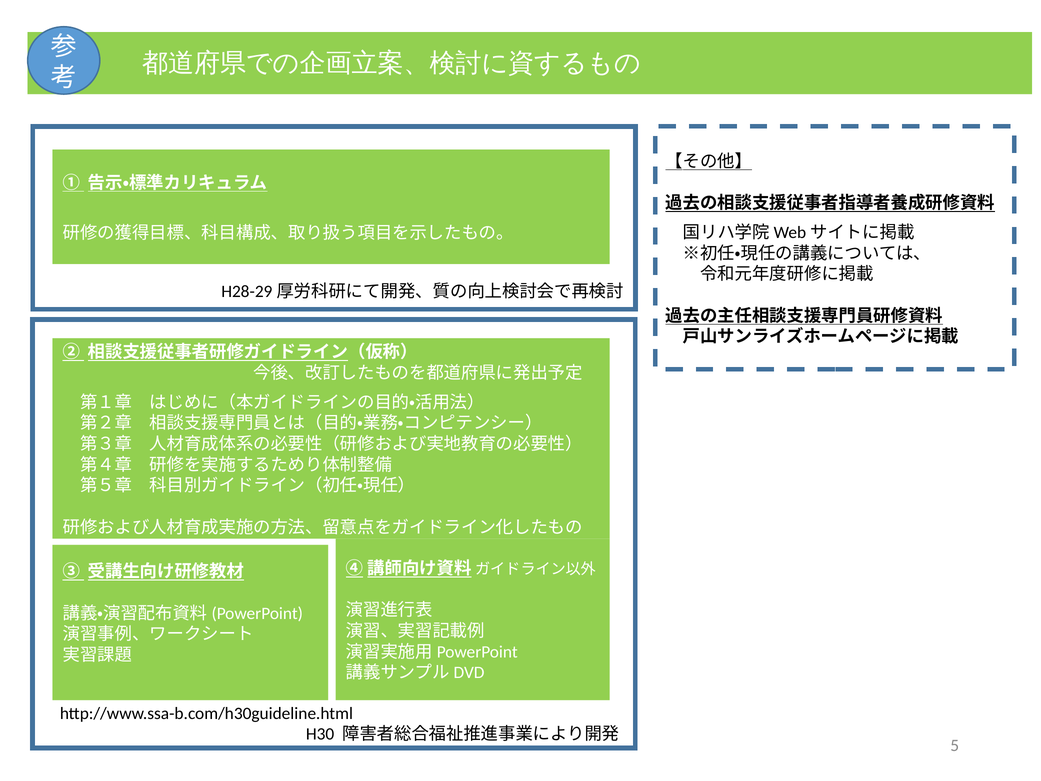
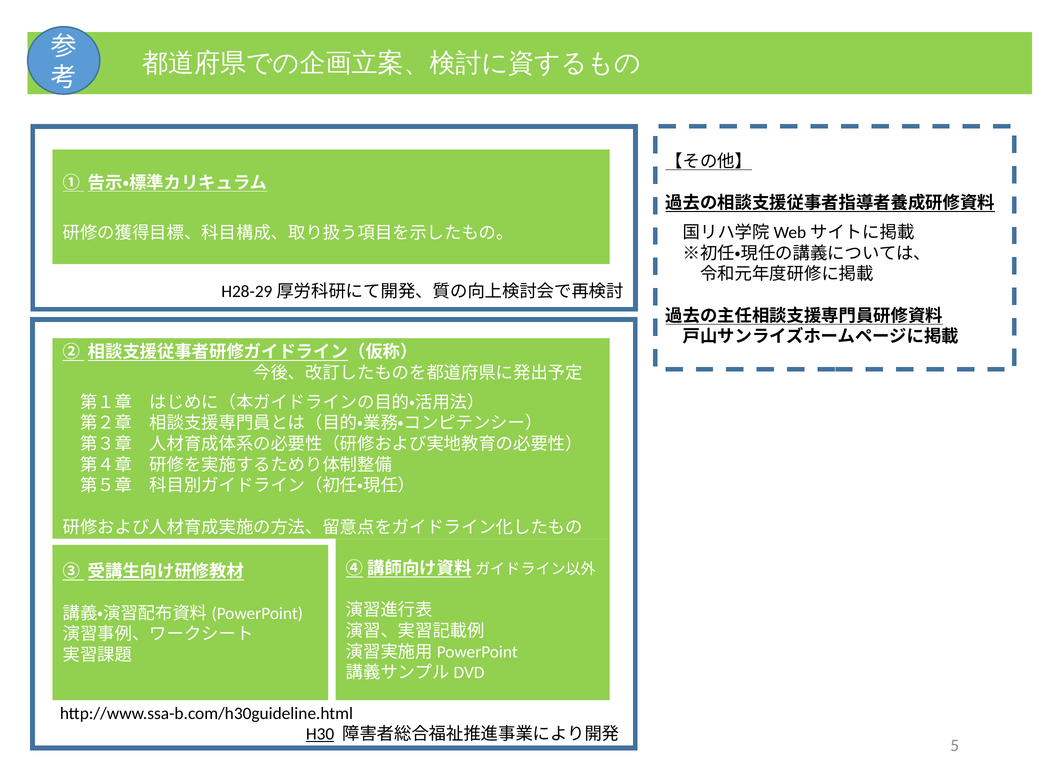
H30 underline: none -> present (320, 734)
